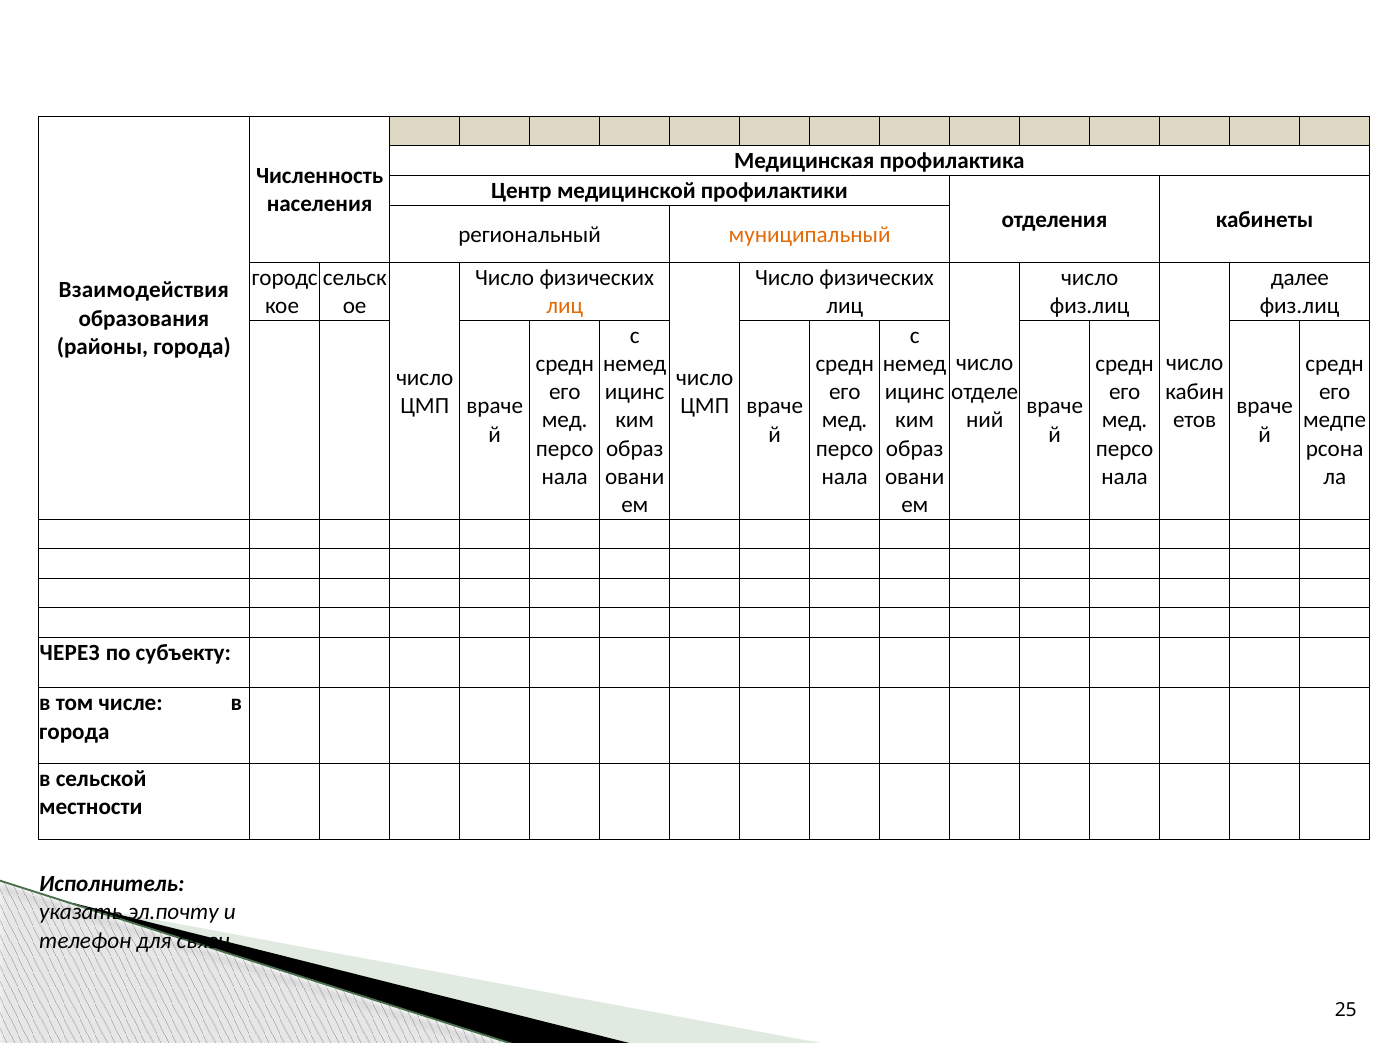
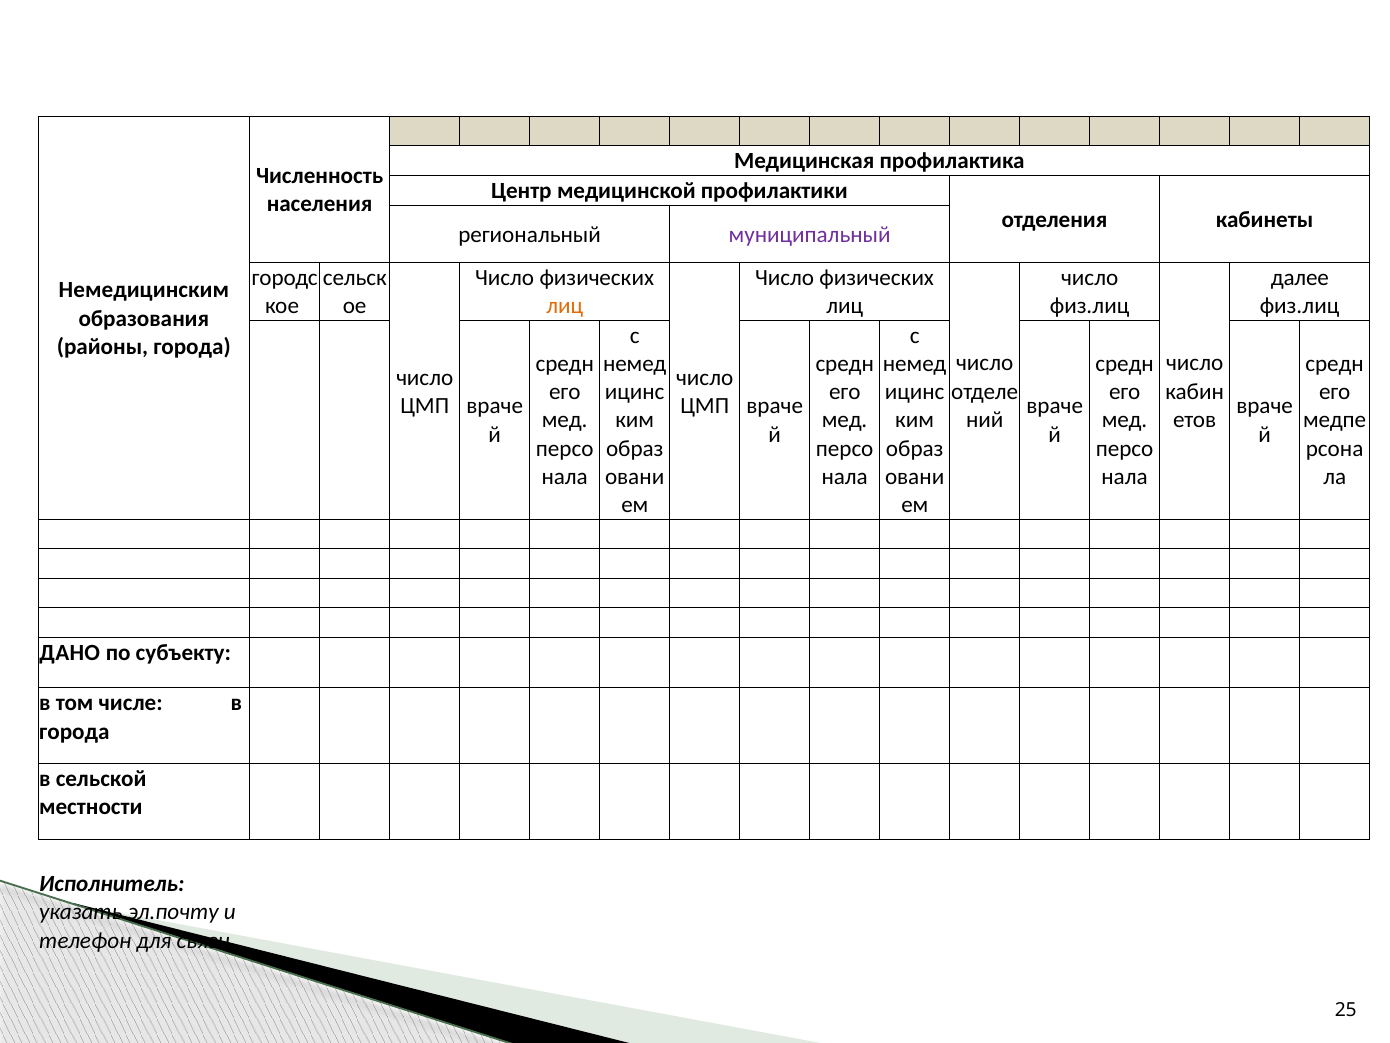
муниципальный colour: orange -> purple (810, 235)
Взаимодействия: Взаимодействия -> Немедицинским (144, 290)
ЧЕРЕЗ: ЧЕРЕЗ -> ДАНО (70, 653)
